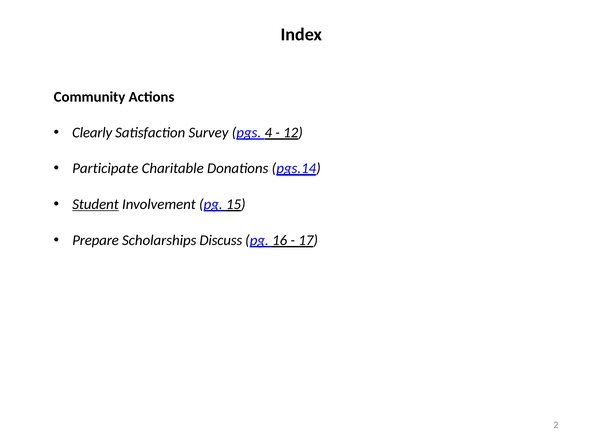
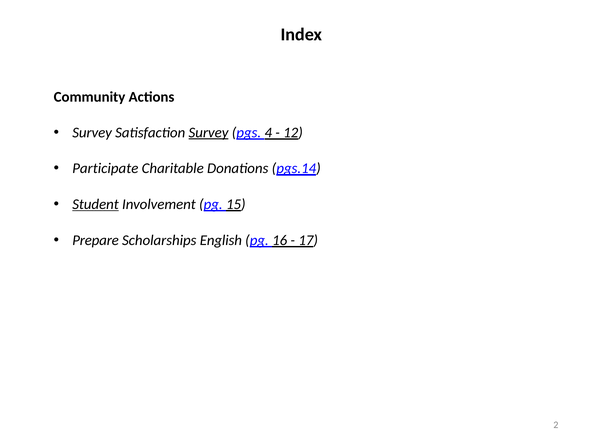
Clearly: Clearly -> Survey (92, 133)
Survey underline: none -> present (208, 133)
Discuss: Discuss -> English (221, 240)
